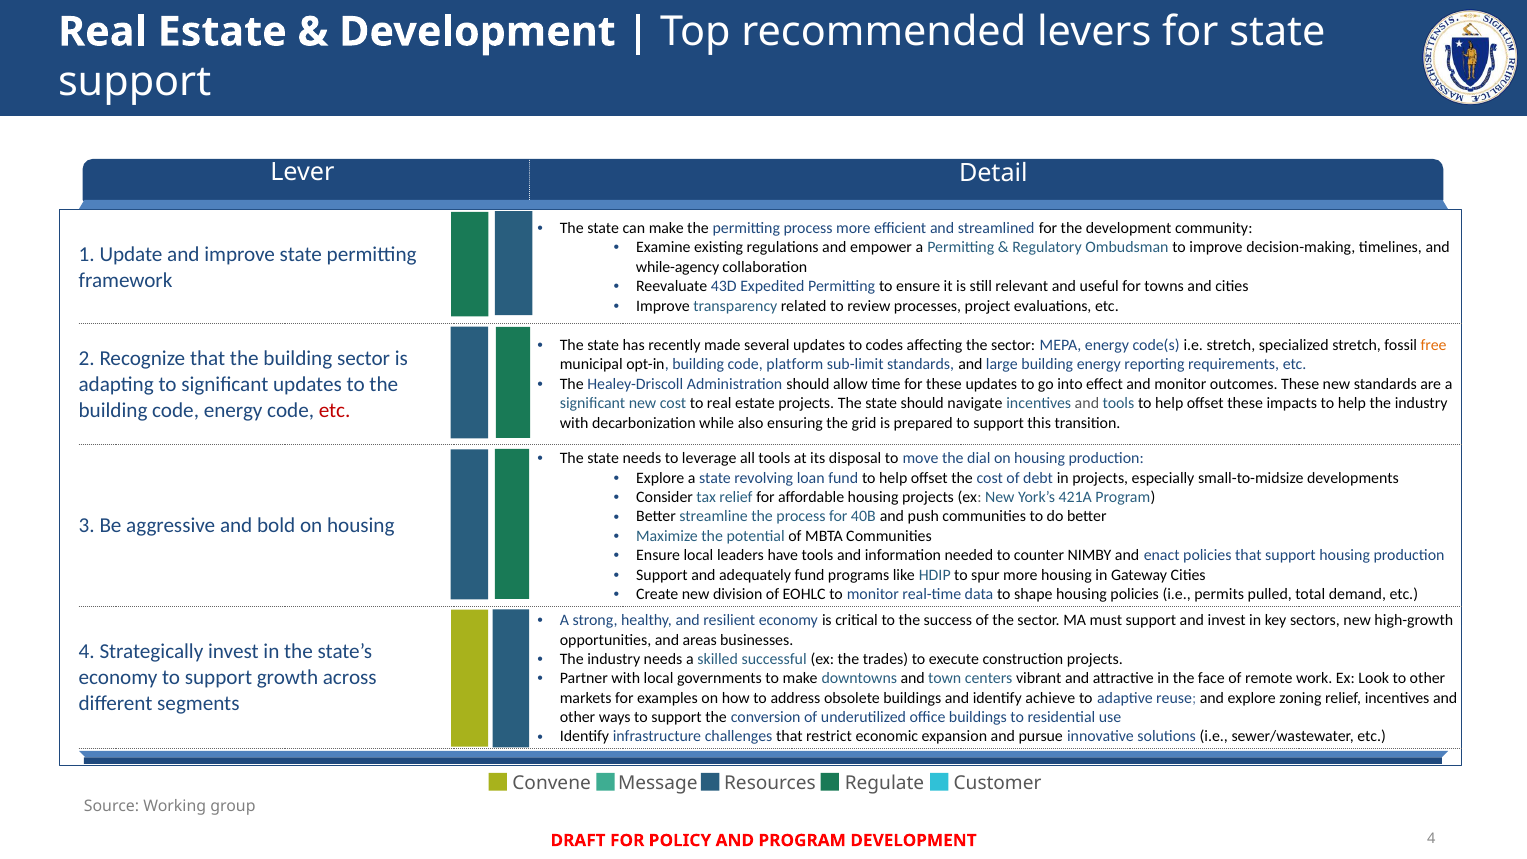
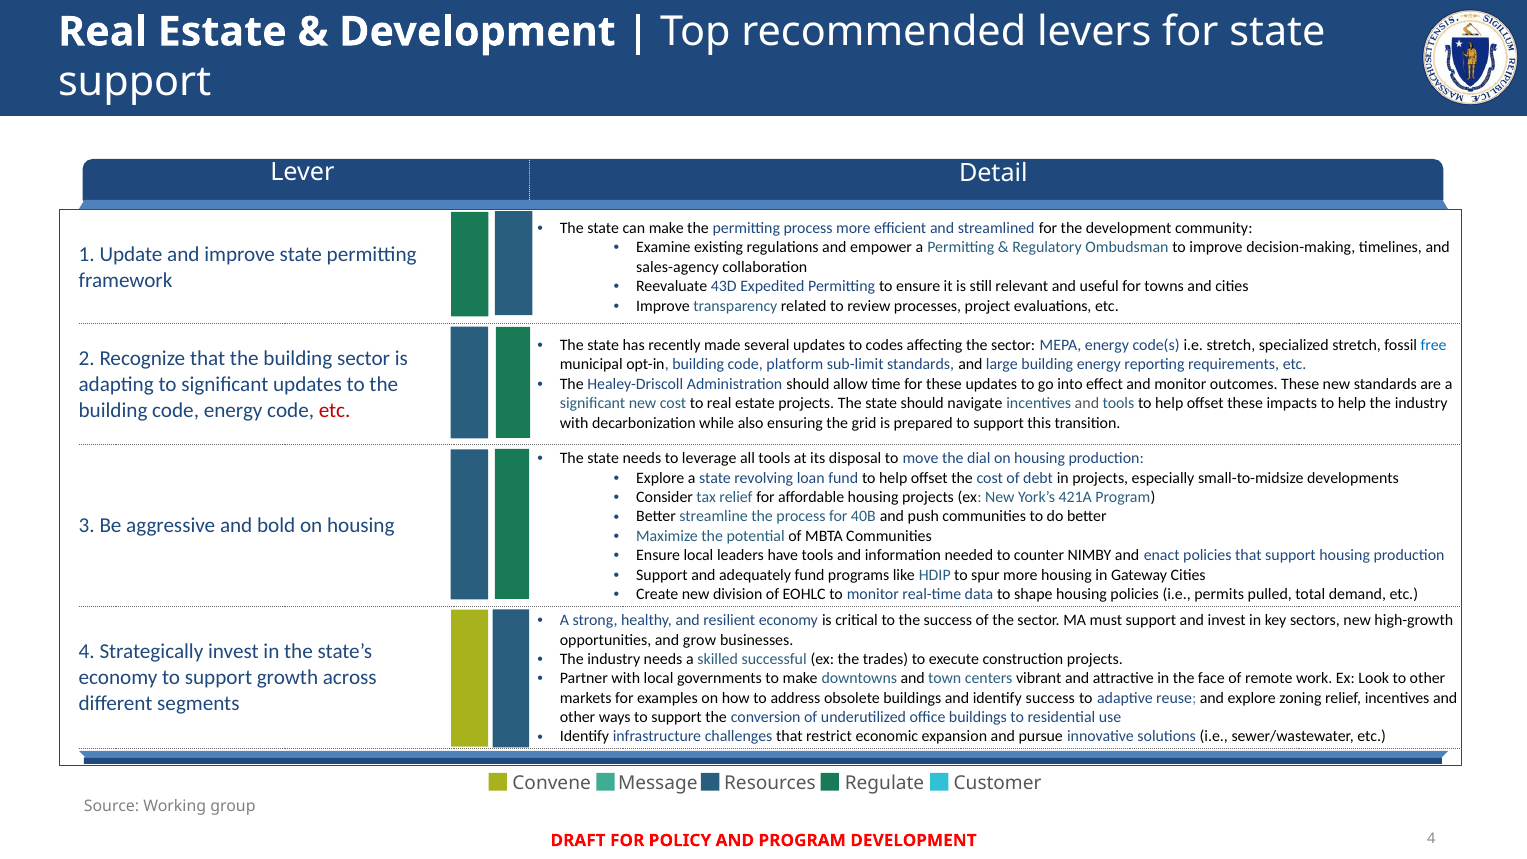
while-agency: while-agency -> sales-agency (677, 267)
free colour: orange -> blue (1434, 345)
areas: areas -> grow (700, 640)
identify achieve: achieve -> success (1050, 698)
